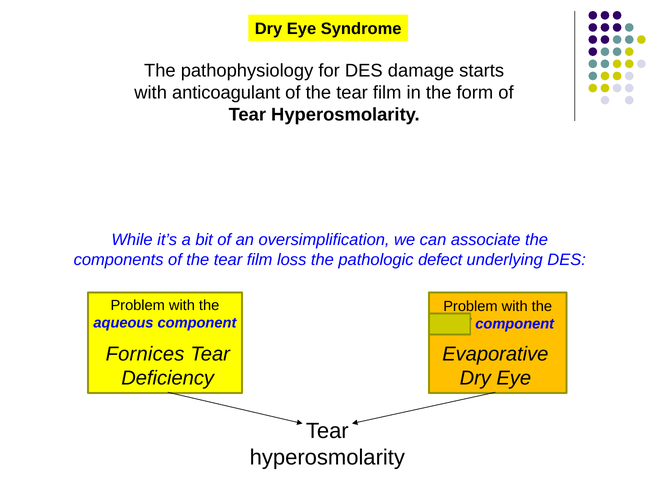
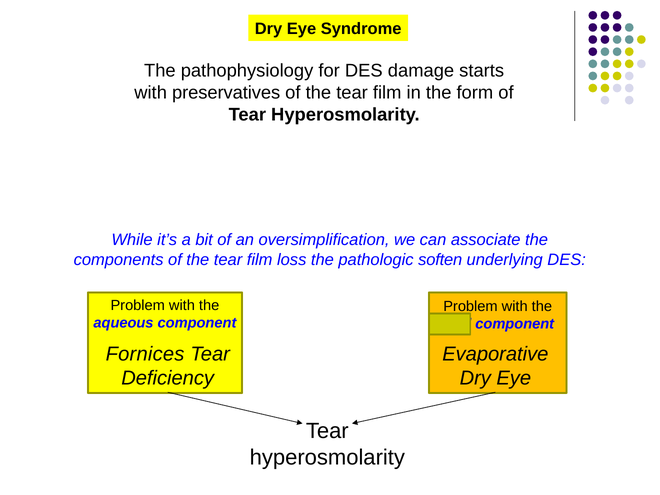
anticoagulant: anticoagulant -> preservatives (226, 93)
defect: defect -> soften (440, 260)
